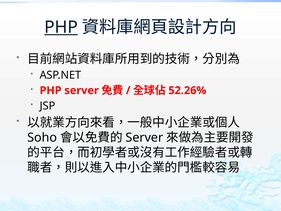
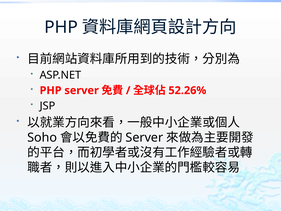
PHP underline: present -> none (61, 27)
